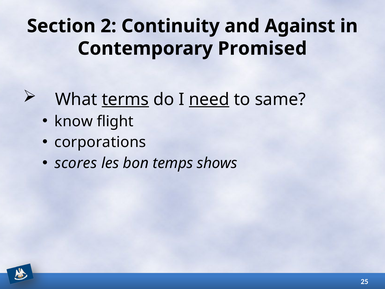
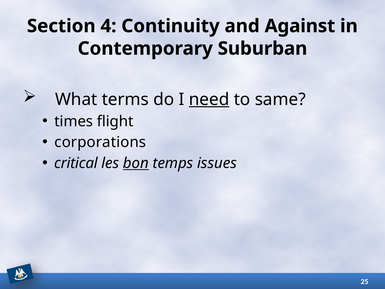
2: 2 -> 4 (108, 26)
Promised: Promised -> Suburban (262, 48)
terms underline: present -> none (125, 99)
know: know -> times (74, 121)
scores: scores -> critical (76, 163)
bon underline: none -> present (136, 163)
shows: shows -> issues (217, 163)
